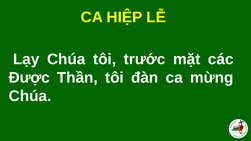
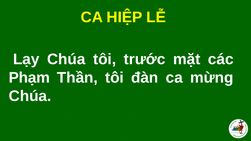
Được: Được -> Phạm (29, 78)
